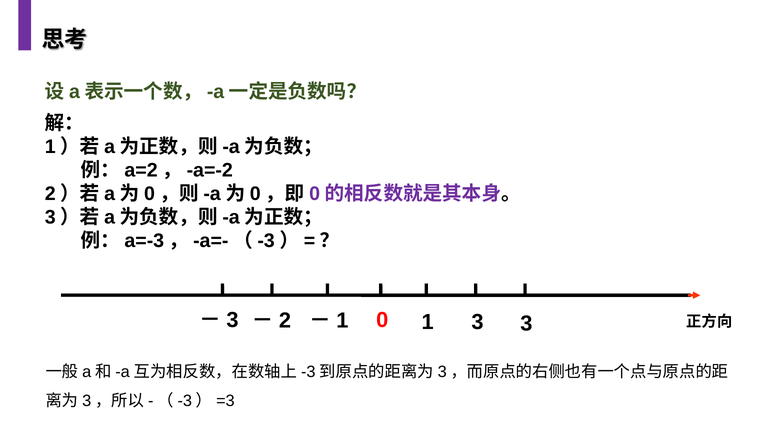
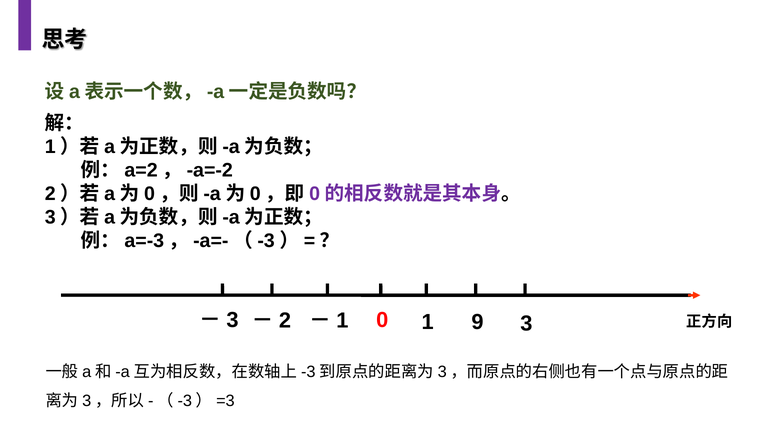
1 3: 3 -> 9 (477, 322)
